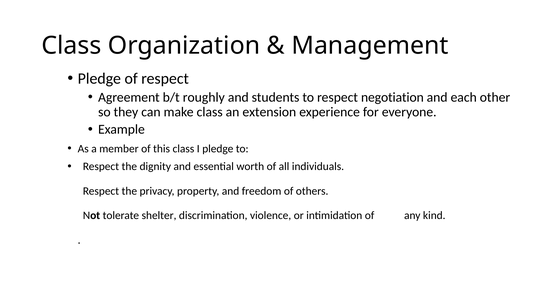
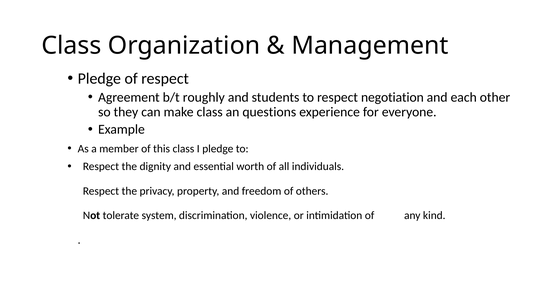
extension: extension -> questions (269, 112)
shelter: shelter -> system (159, 215)
